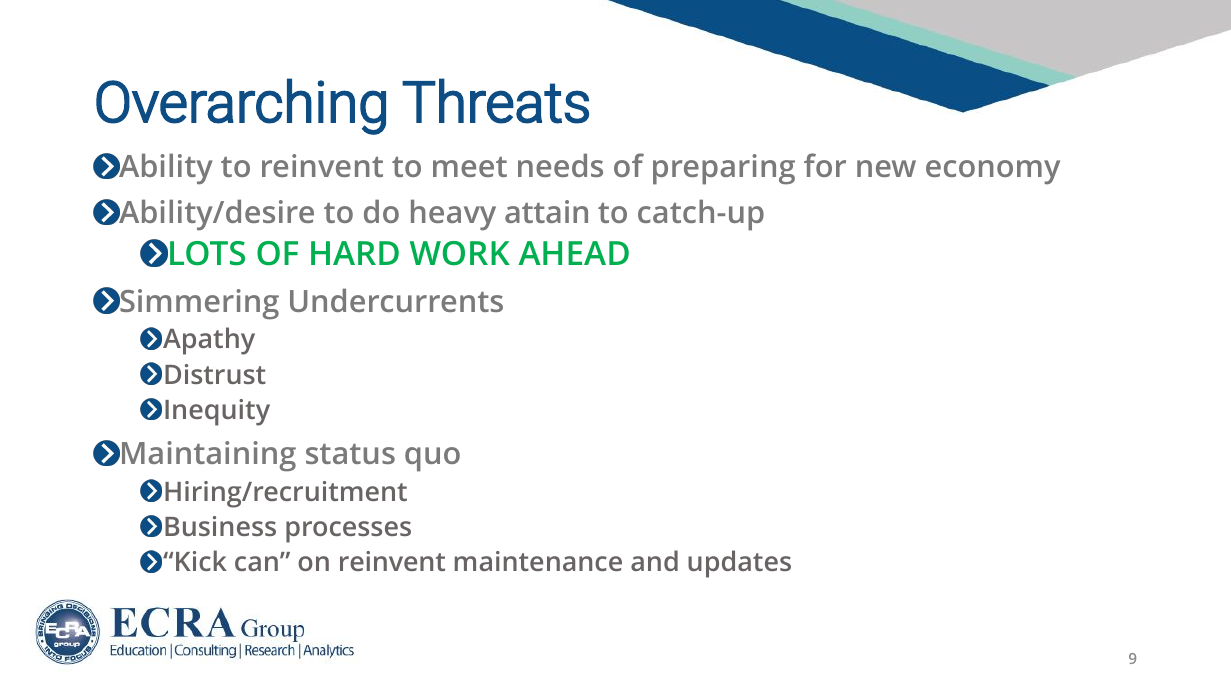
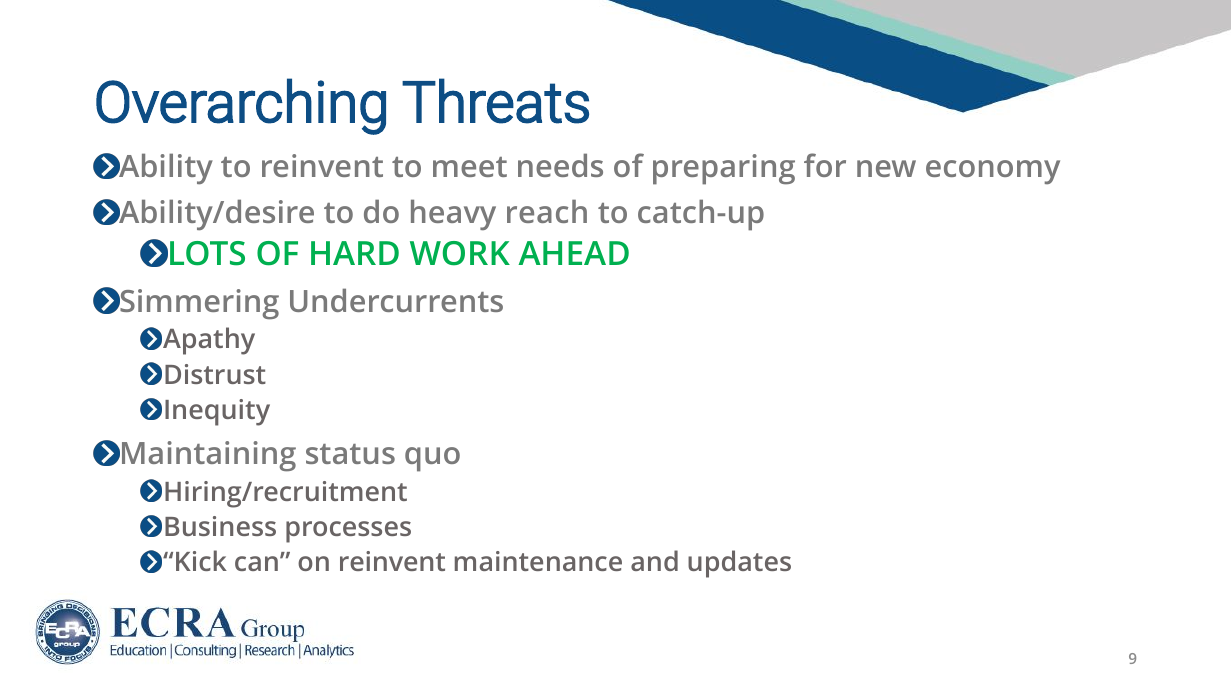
attain: attain -> reach (547, 214)
